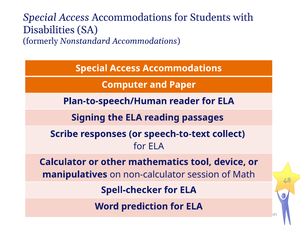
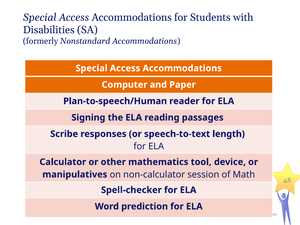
collect: collect -> length (229, 134)
